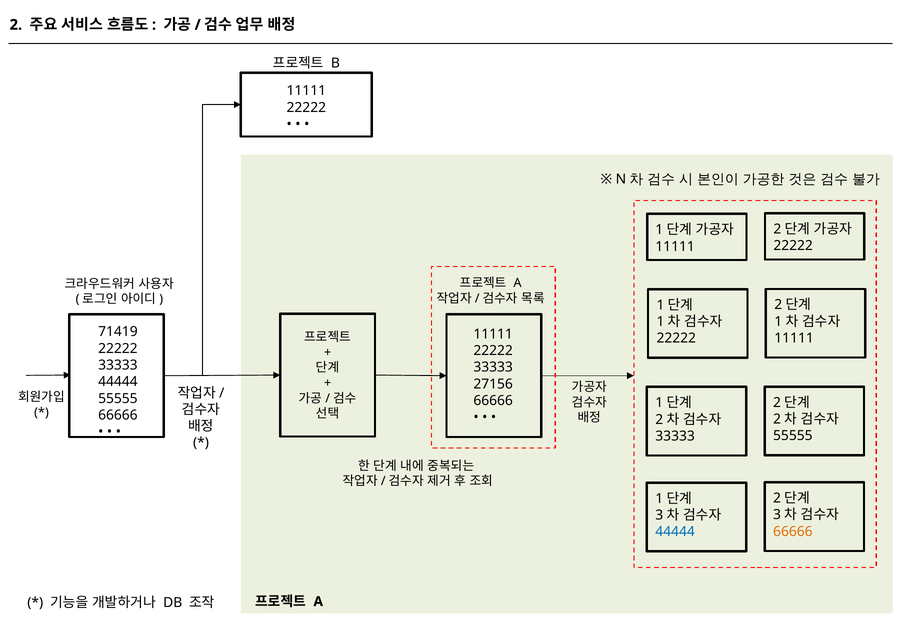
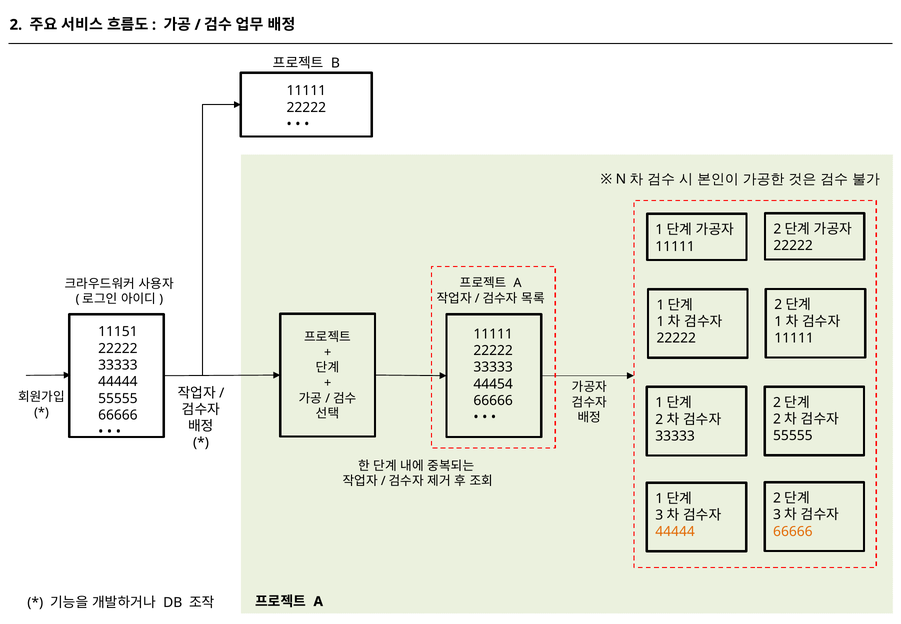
71419: 71419 -> 11151 (118, 332)
27156: 27156 -> 44454 (493, 384)
44444 colour: blue -> orange (675, 532)
